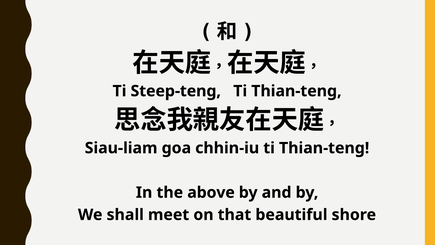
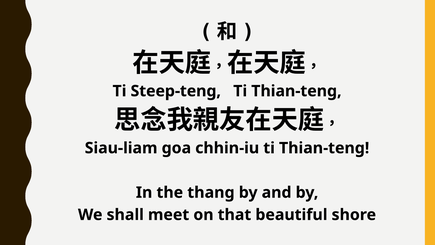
above: above -> thang (211, 192)
